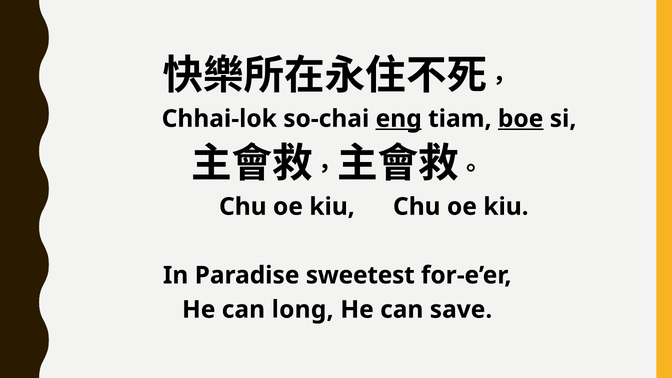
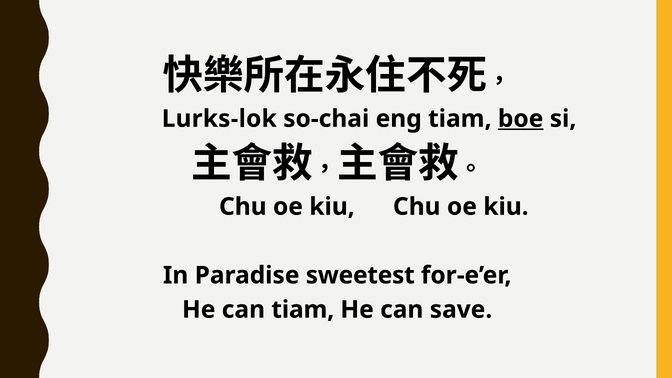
Chhai-lok: Chhai-lok -> Lurks-lok (219, 119)
eng underline: present -> none (399, 119)
can long: long -> tiam (303, 310)
